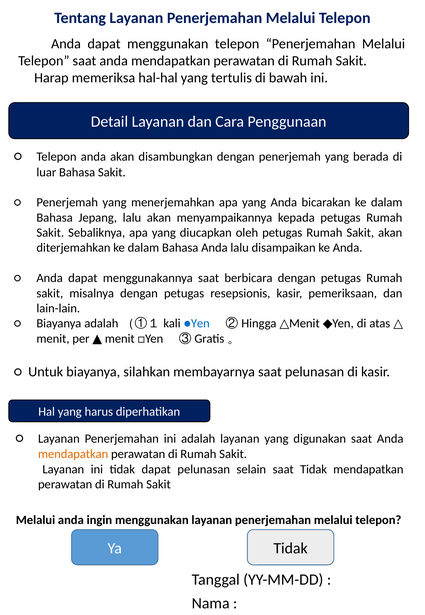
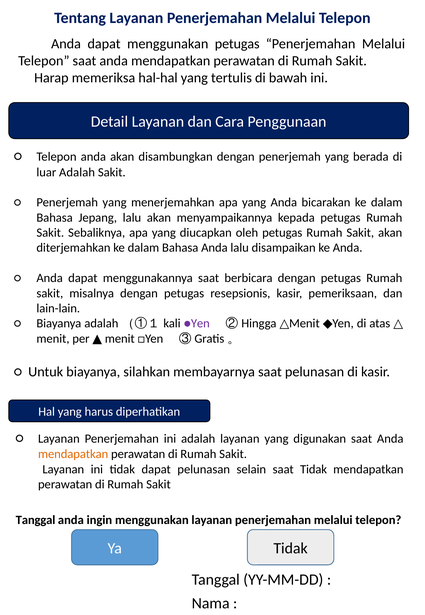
menggunakan telepon: telepon -> petugas (237, 44)
luar Bahasa: Bahasa -> Adalah (77, 172)
●Yen colour: blue -> purple (197, 323)
Melalui: Melalui -> Tanggal (36, 519)
